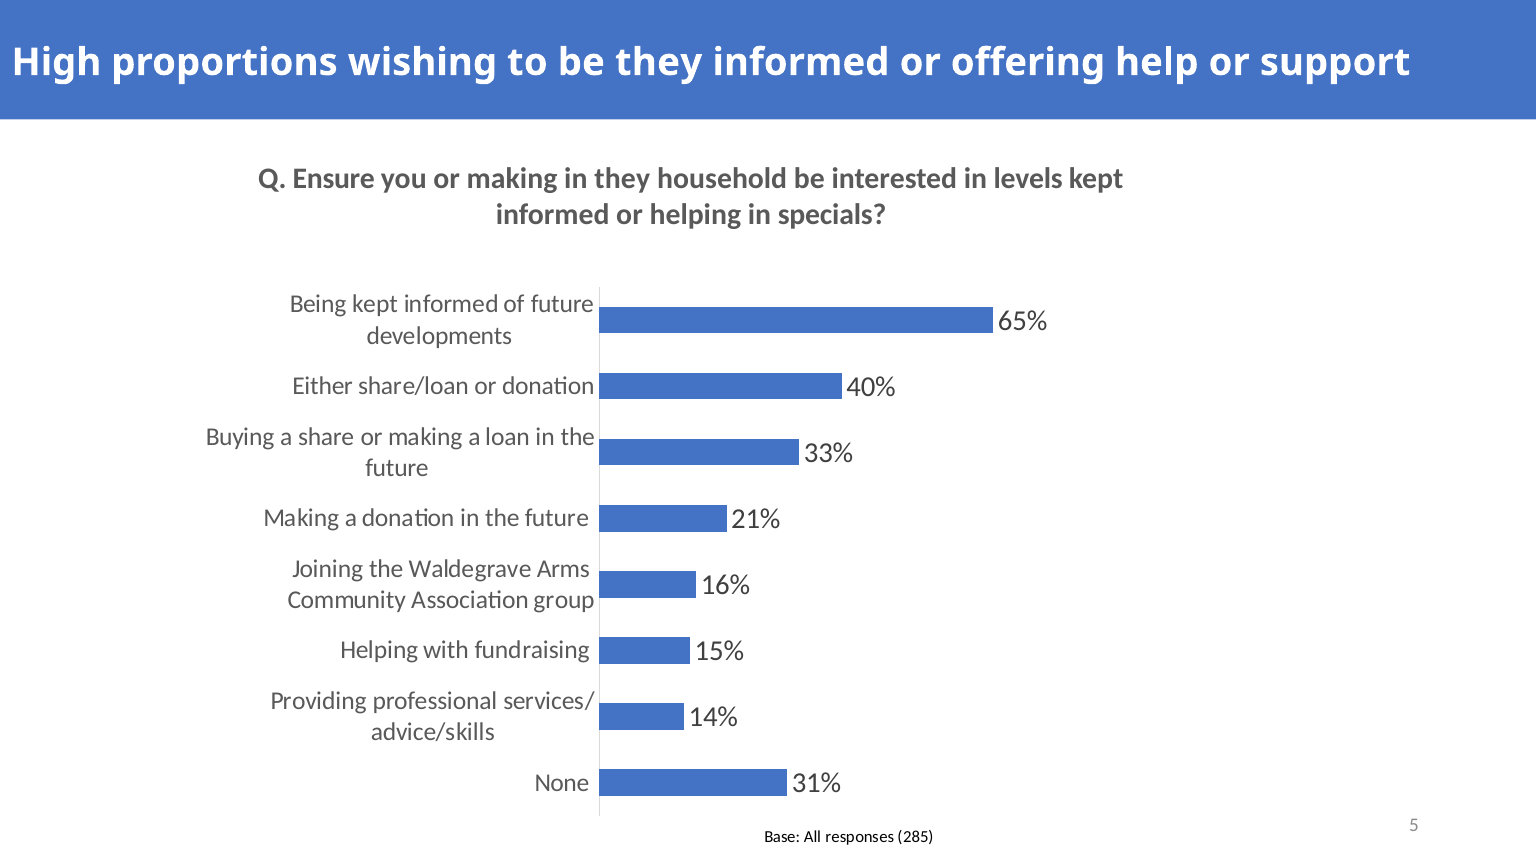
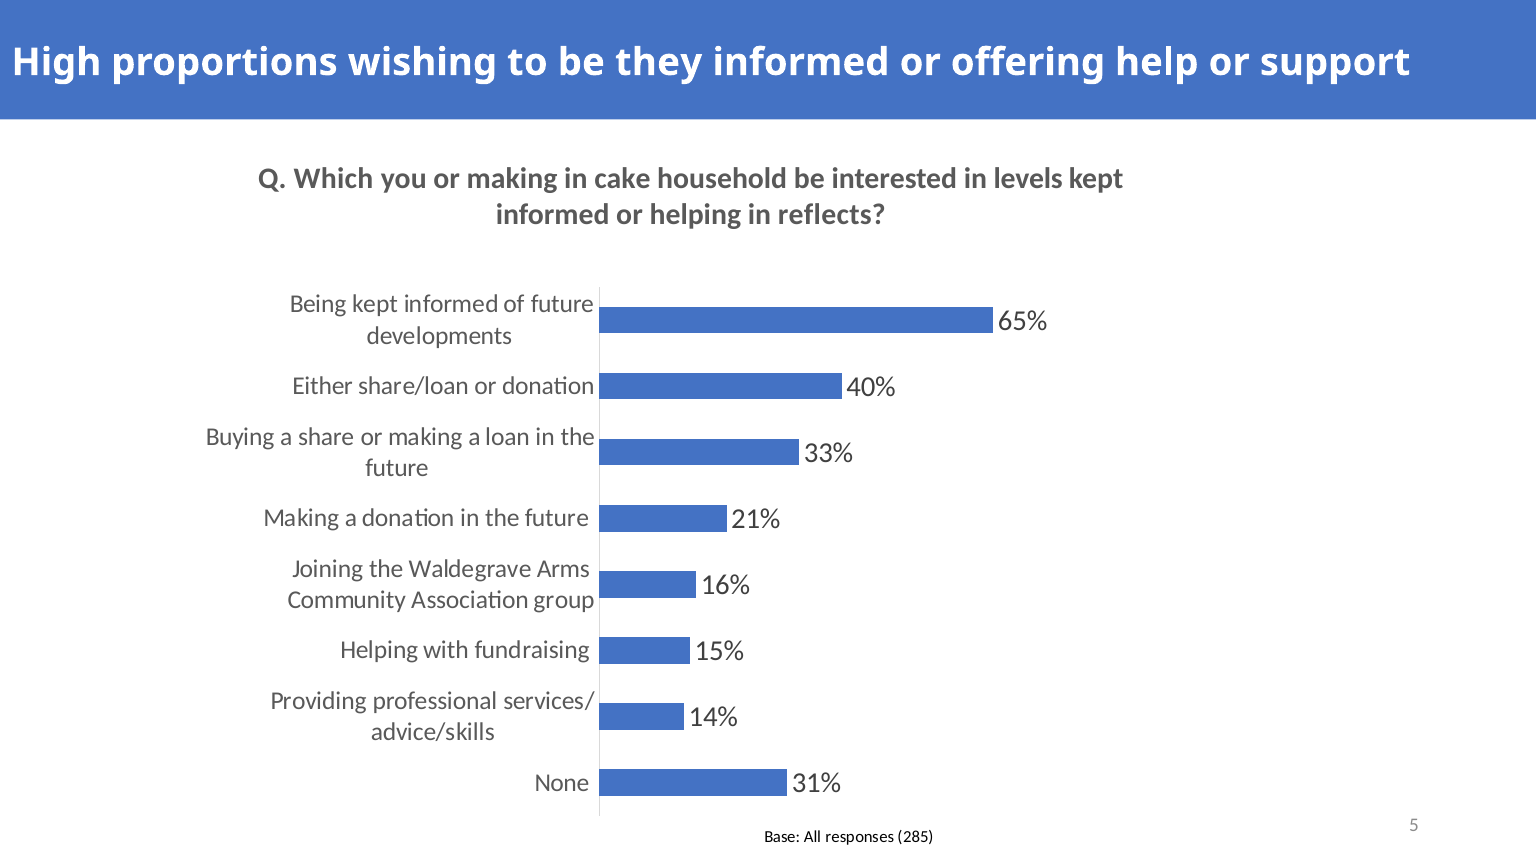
Ensure: Ensure -> Which (334, 179)
in they: they -> cake (622, 179)
specials: specials -> reflects (832, 215)
